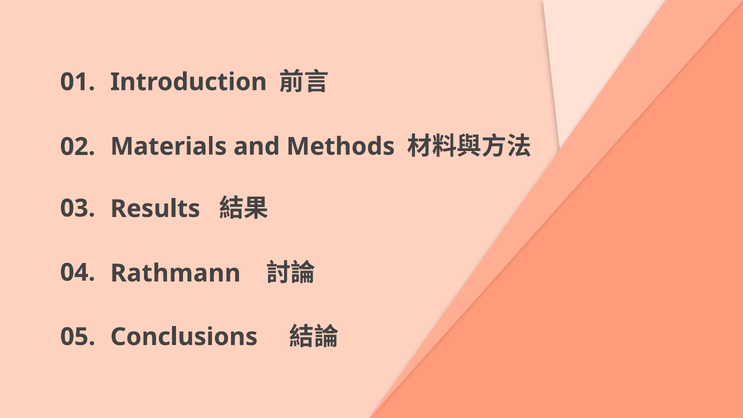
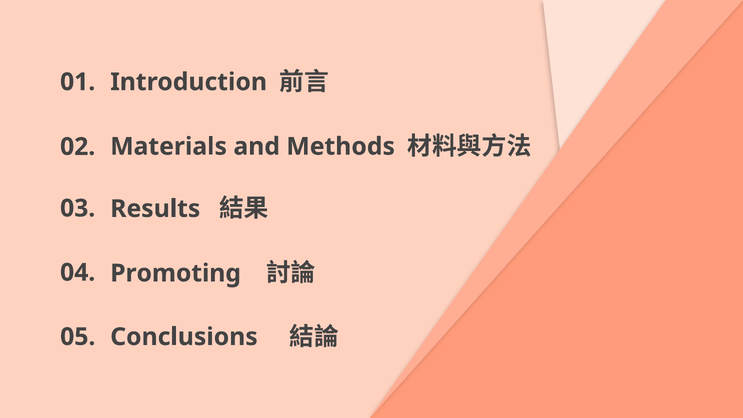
Rathmann: Rathmann -> Promoting (176, 273)
